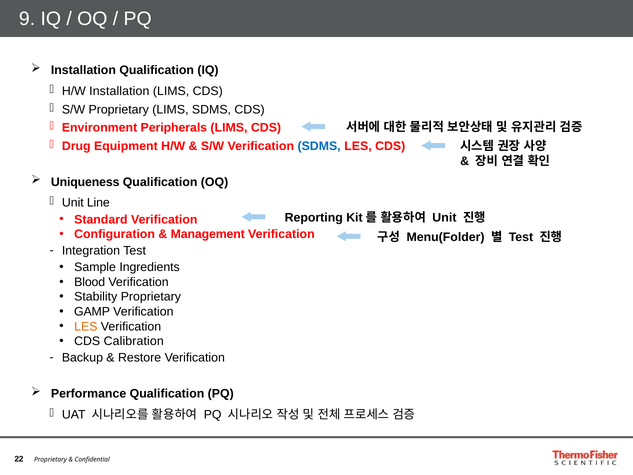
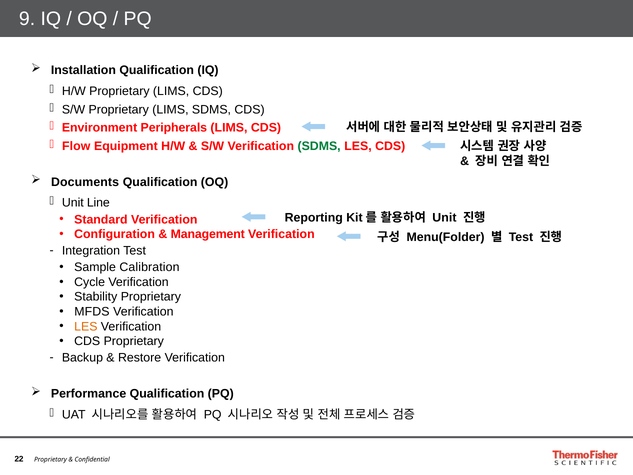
H/W Installation: Installation -> Proprietary (119, 91)
Drug: Drug -> Flow (76, 146)
SDMS colour: blue -> green (319, 146)
Uniqueness: Uniqueness -> Documents (85, 182)
Ingredients: Ingredients -> Calibration (149, 267)
Blood: Blood -> Cycle (90, 282)
GAMP: GAMP -> MFDS (92, 312)
CDS Calibration: Calibration -> Proprietary (134, 341)
